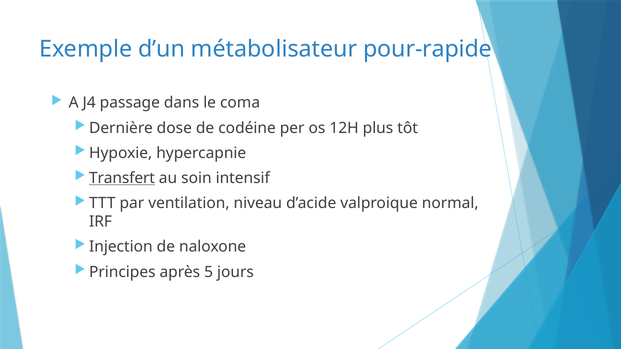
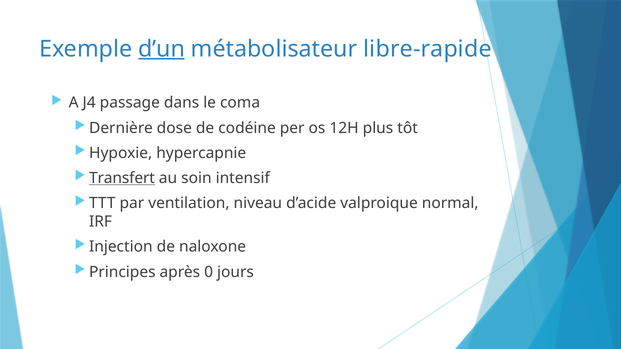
d’un underline: none -> present (162, 49)
pour-rapide: pour-rapide -> libre-rapide (428, 49)
5: 5 -> 0 (209, 272)
